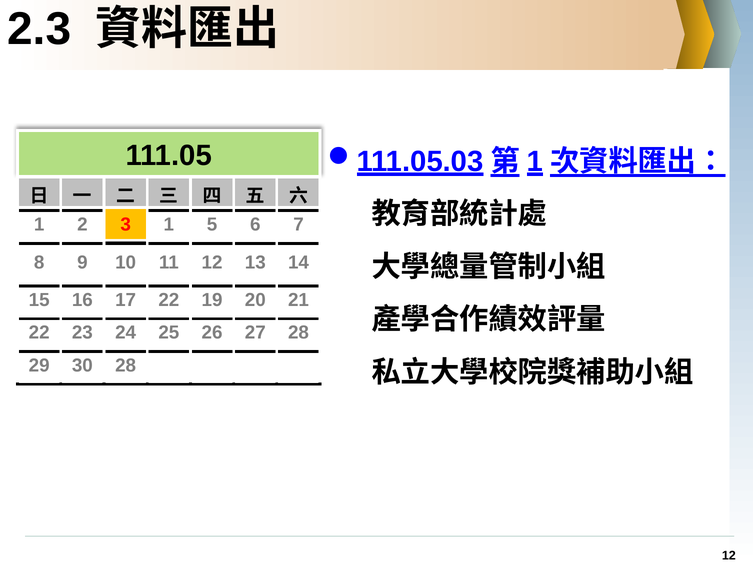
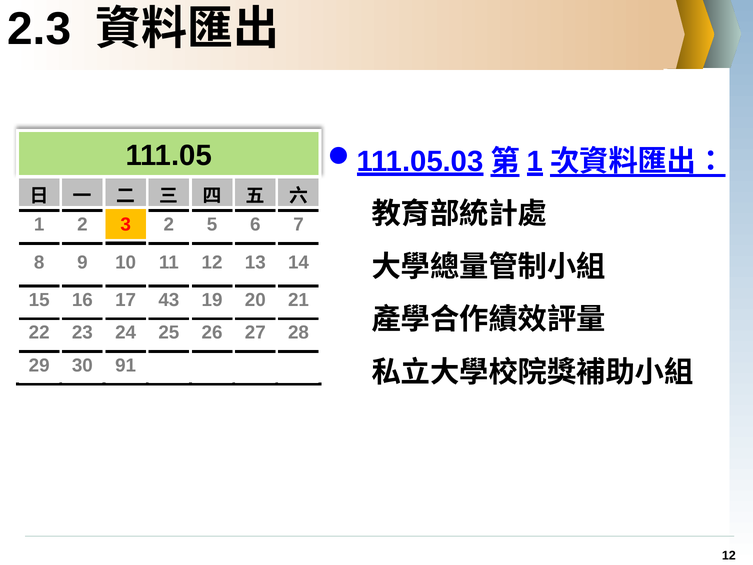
3 1: 1 -> 2 (169, 224)
17 22: 22 -> 43 (169, 300)
30 28: 28 -> 91 (126, 365)
